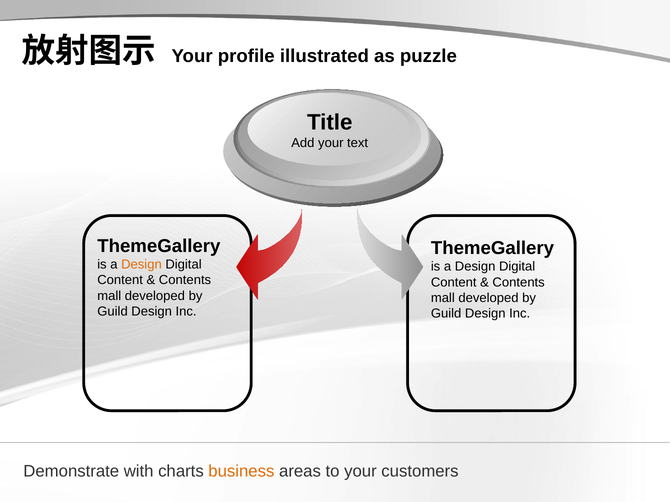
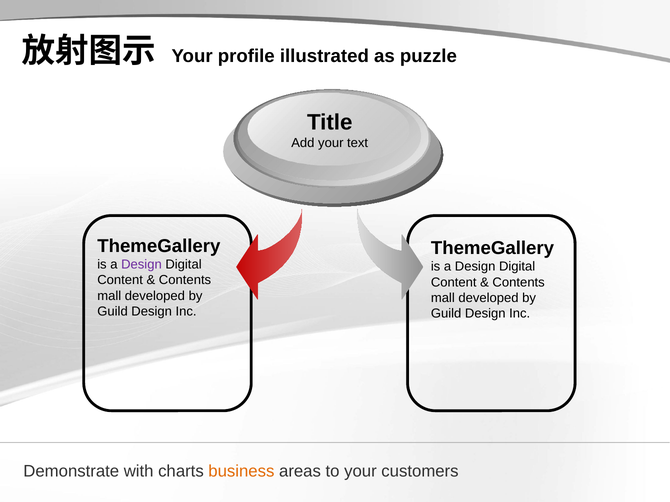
Design colour: orange -> purple (141, 265)
